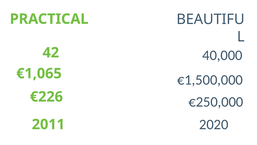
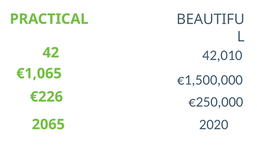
40,000: 40,000 -> 42,010 (222, 55)
2011: 2011 -> 2065 (48, 124)
